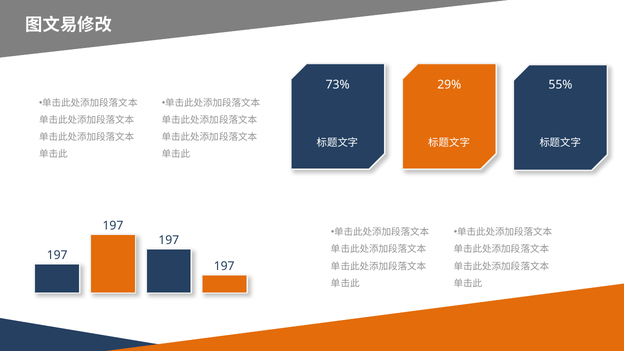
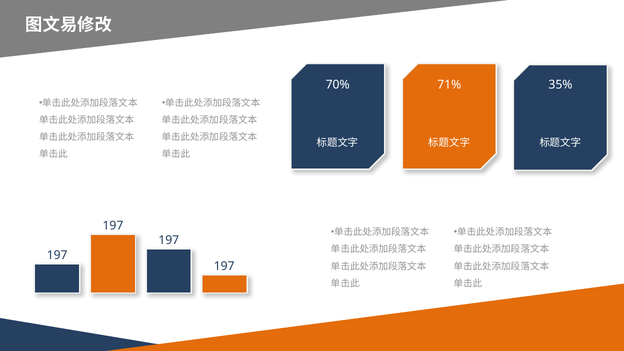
73%: 73% -> 70% (338, 85)
29%: 29% -> 71% (449, 85)
55%: 55% -> 35% (560, 85)
